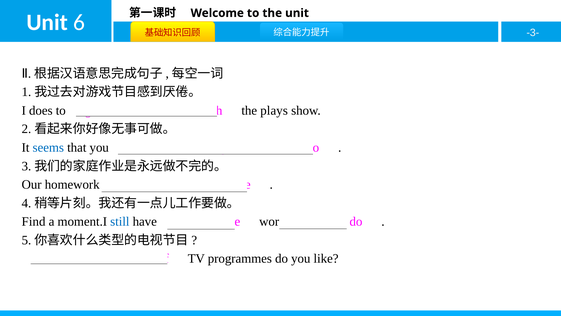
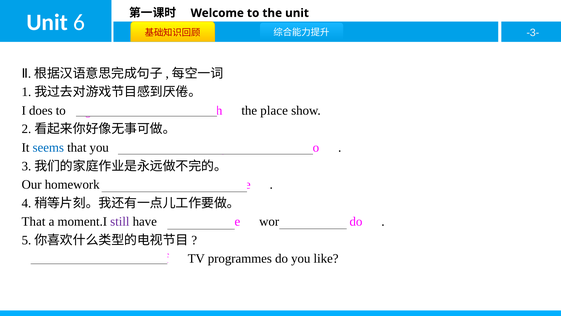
plays: plays -> place (274, 110)
Find: Find -> That (34, 221)
still colour: blue -> purple (120, 221)
